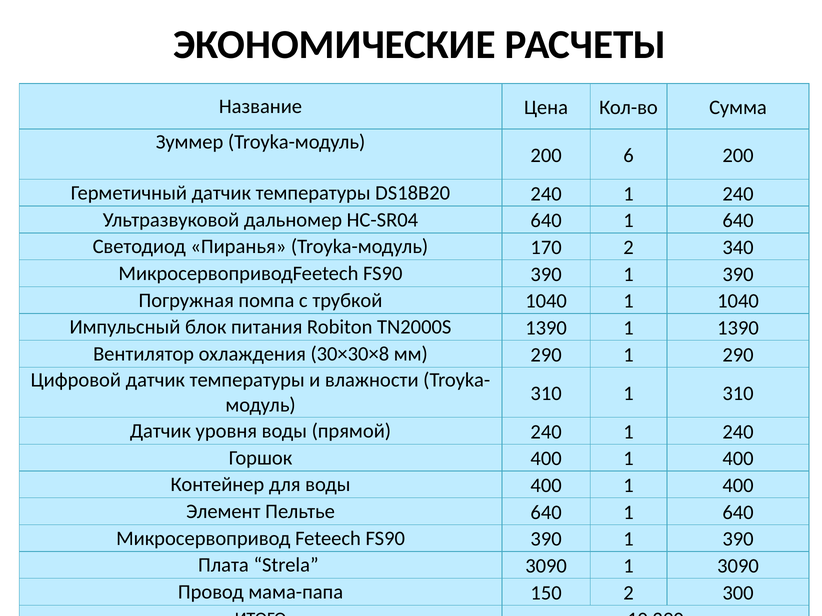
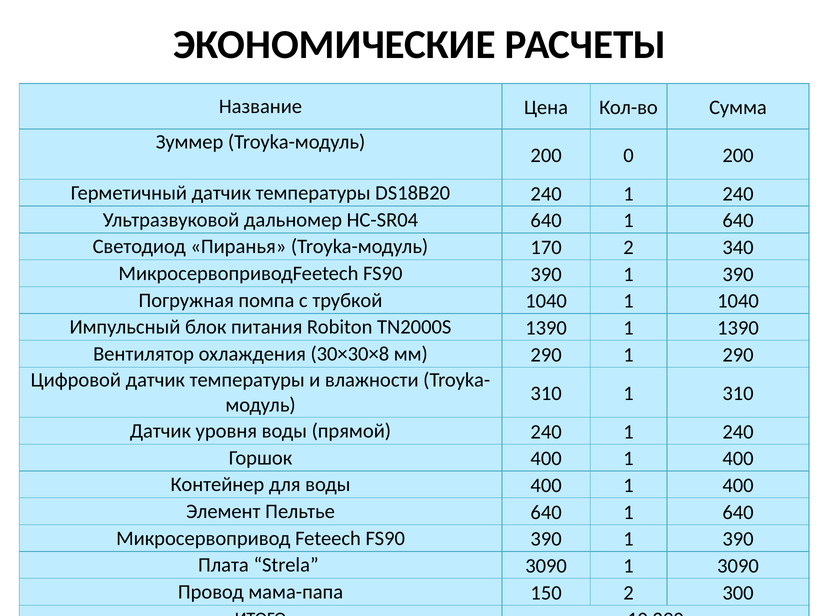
6: 6 -> 0 (629, 155)
